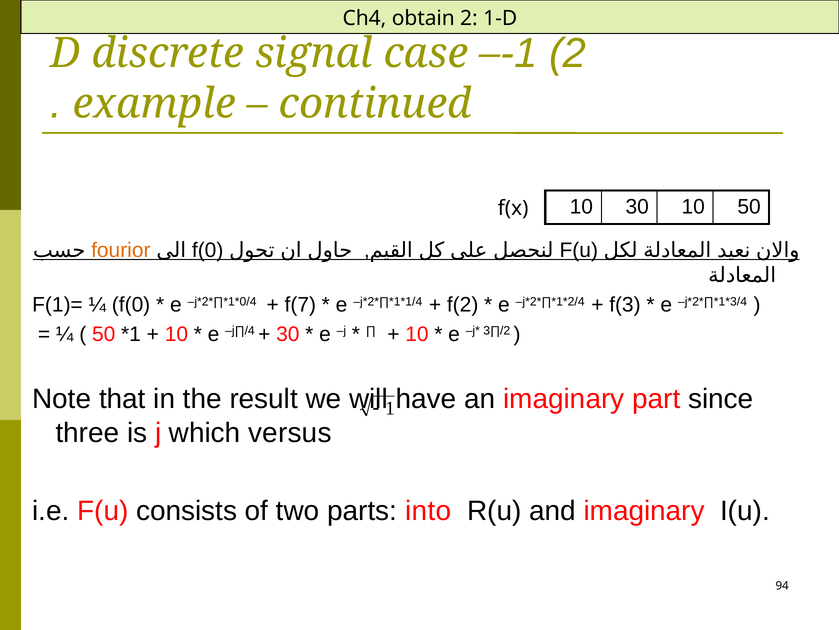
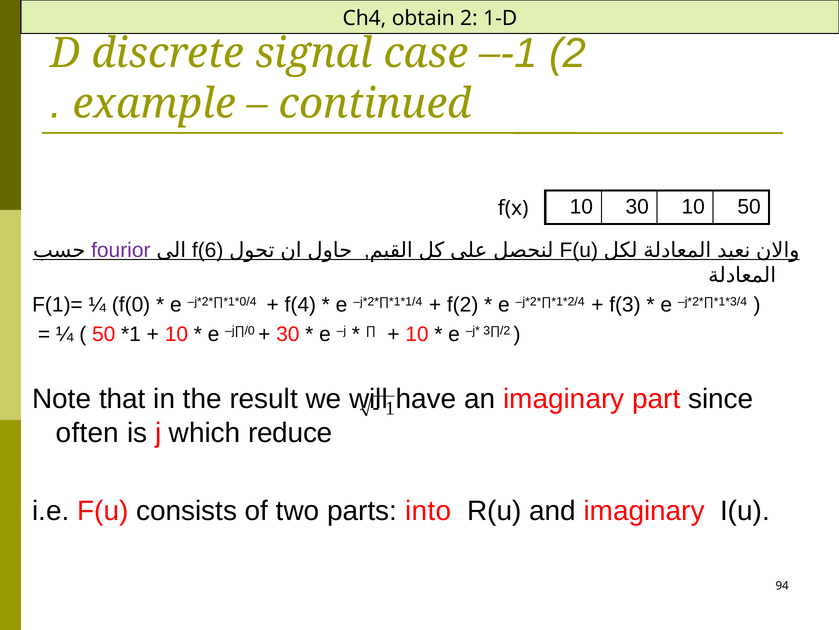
fourior colour: orange -> purple (121, 250)
f(0: f(0 -> f(6 (208, 250)
f(7: f(7 -> f(4 (300, 305)
j∏/4: j∏/4 -> j∏/0 (240, 331)
three: three -> often (87, 432)
versus: versus -> reduce (290, 432)
